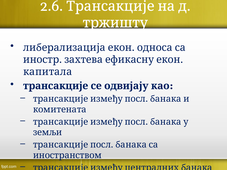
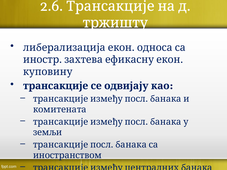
капитала: капитала -> куповину (48, 72)
